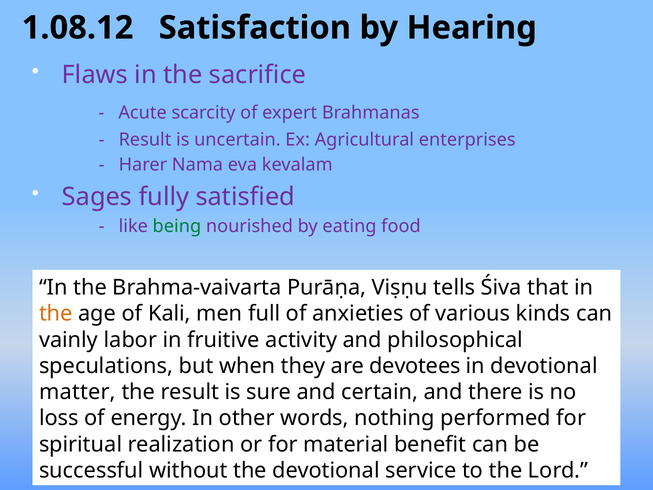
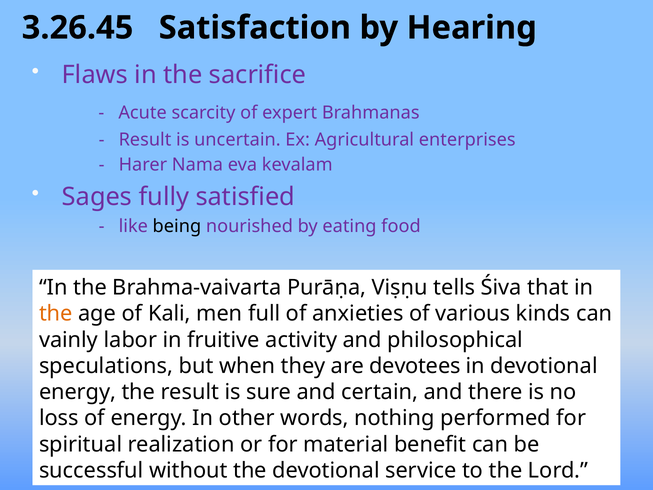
1.08.12: 1.08.12 -> 3.26.45 (78, 28)
being colour: green -> black (177, 226)
matter: matter -> energy (78, 392)
